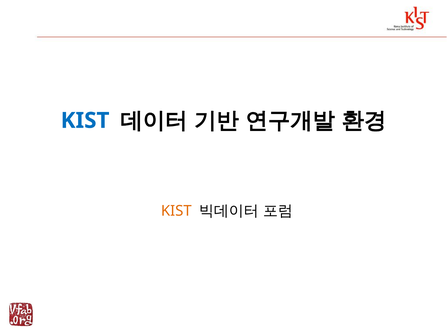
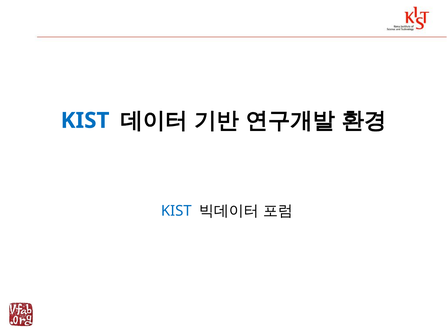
KIST colour: orange -> blue (176, 211)
